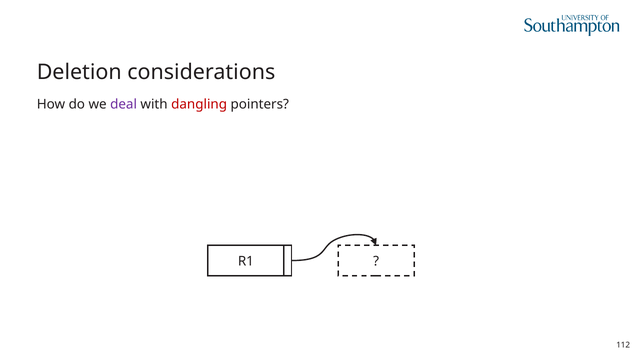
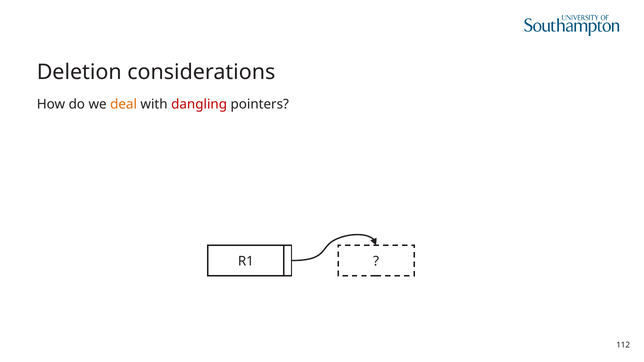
deal colour: purple -> orange (124, 105)
